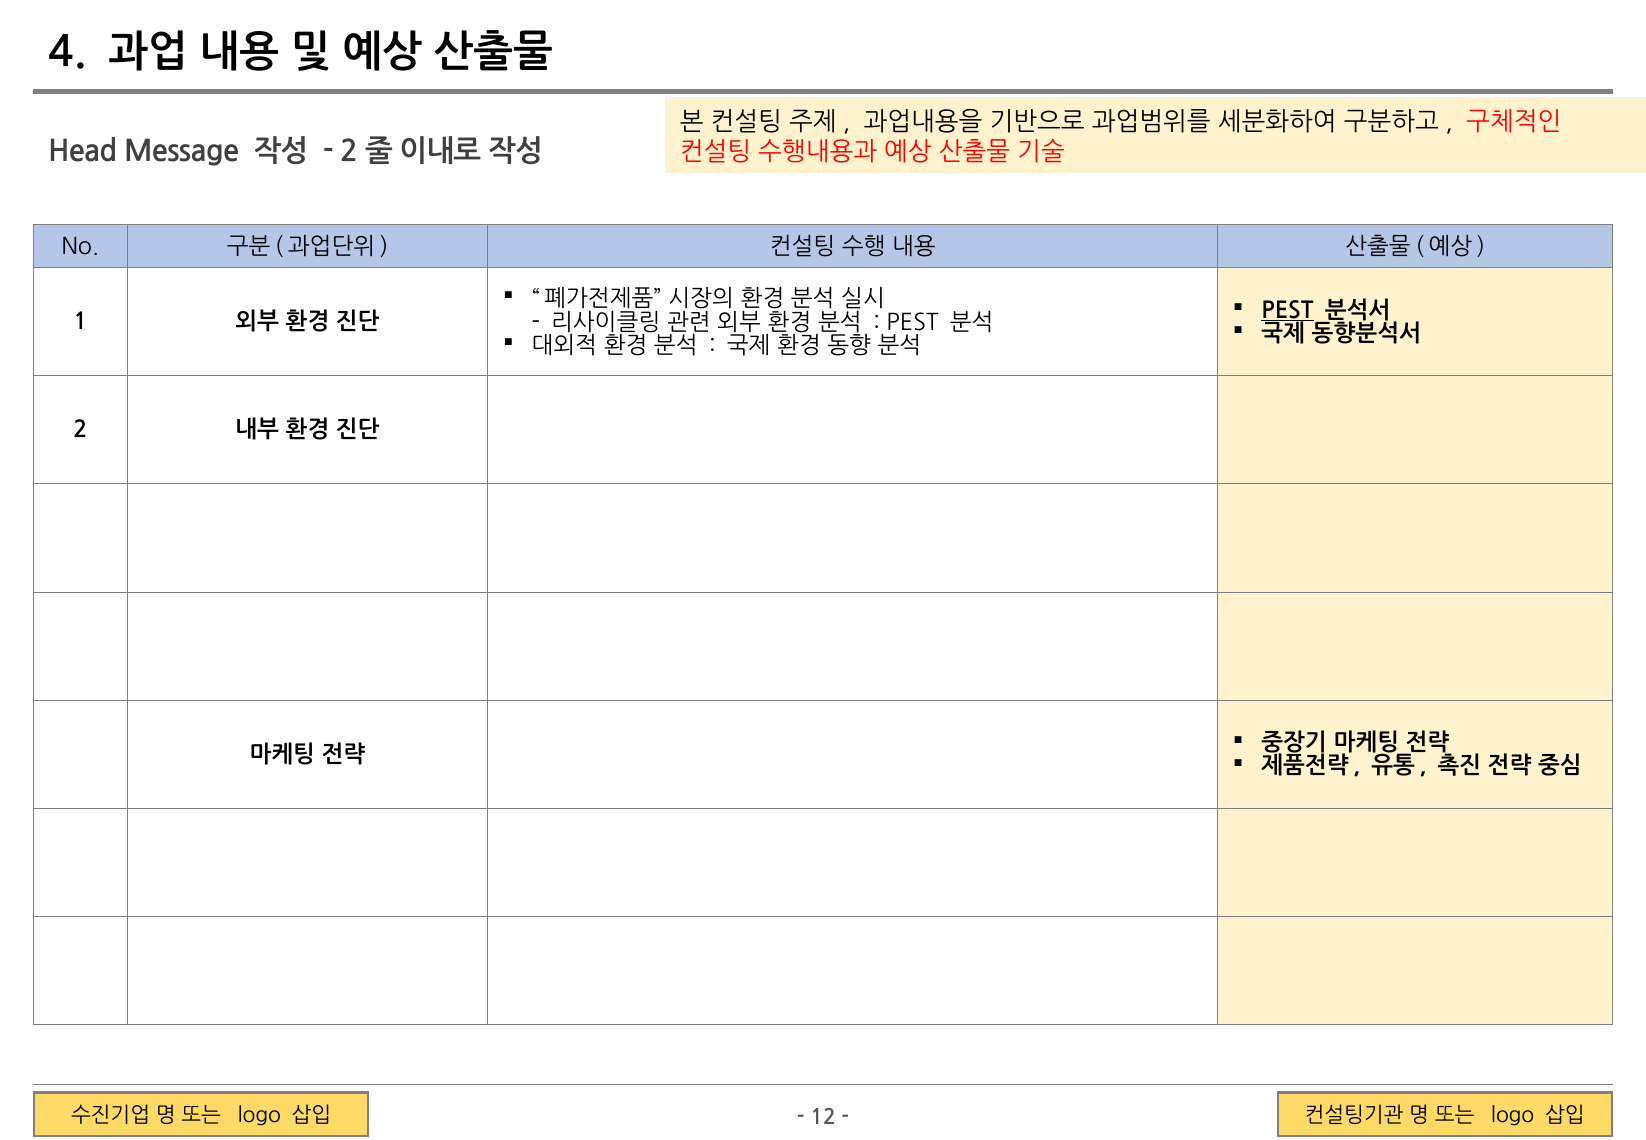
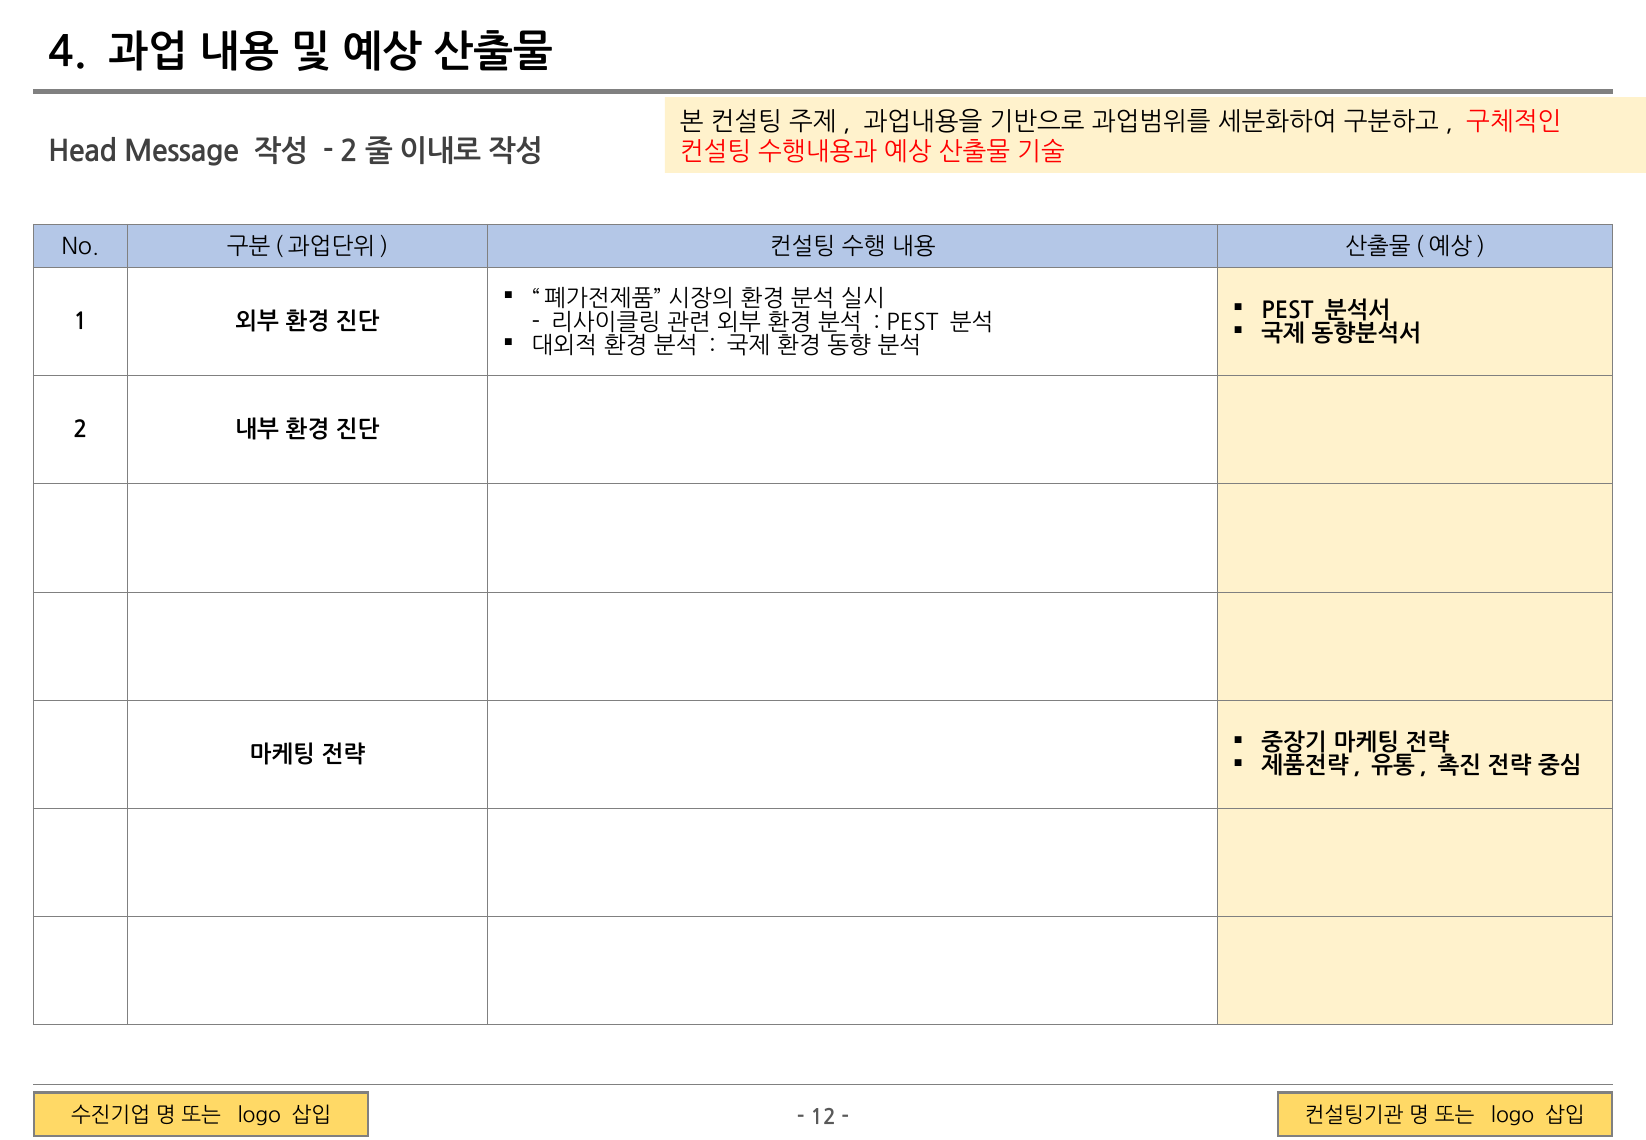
PEST underline: present -> none (1287, 310)
